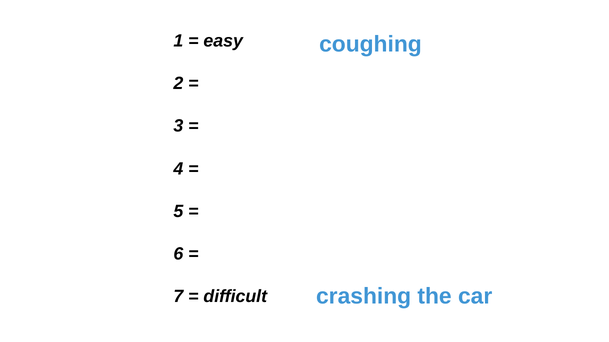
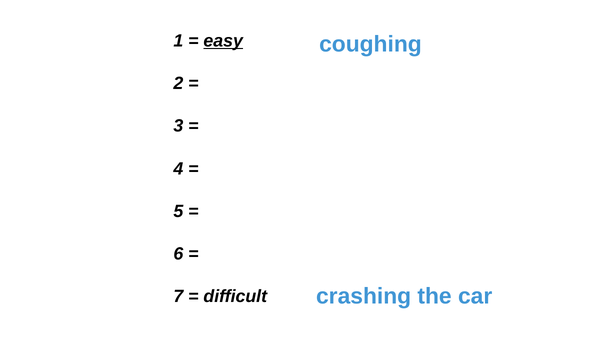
easy underline: none -> present (223, 41)
